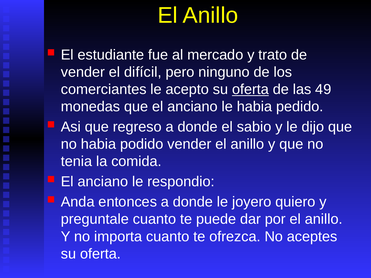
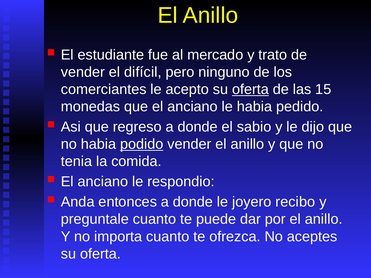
49: 49 -> 15 (323, 89)
podido underline: none -> present (142, 144)
quiero: quiero -> recibo (295, 202)
